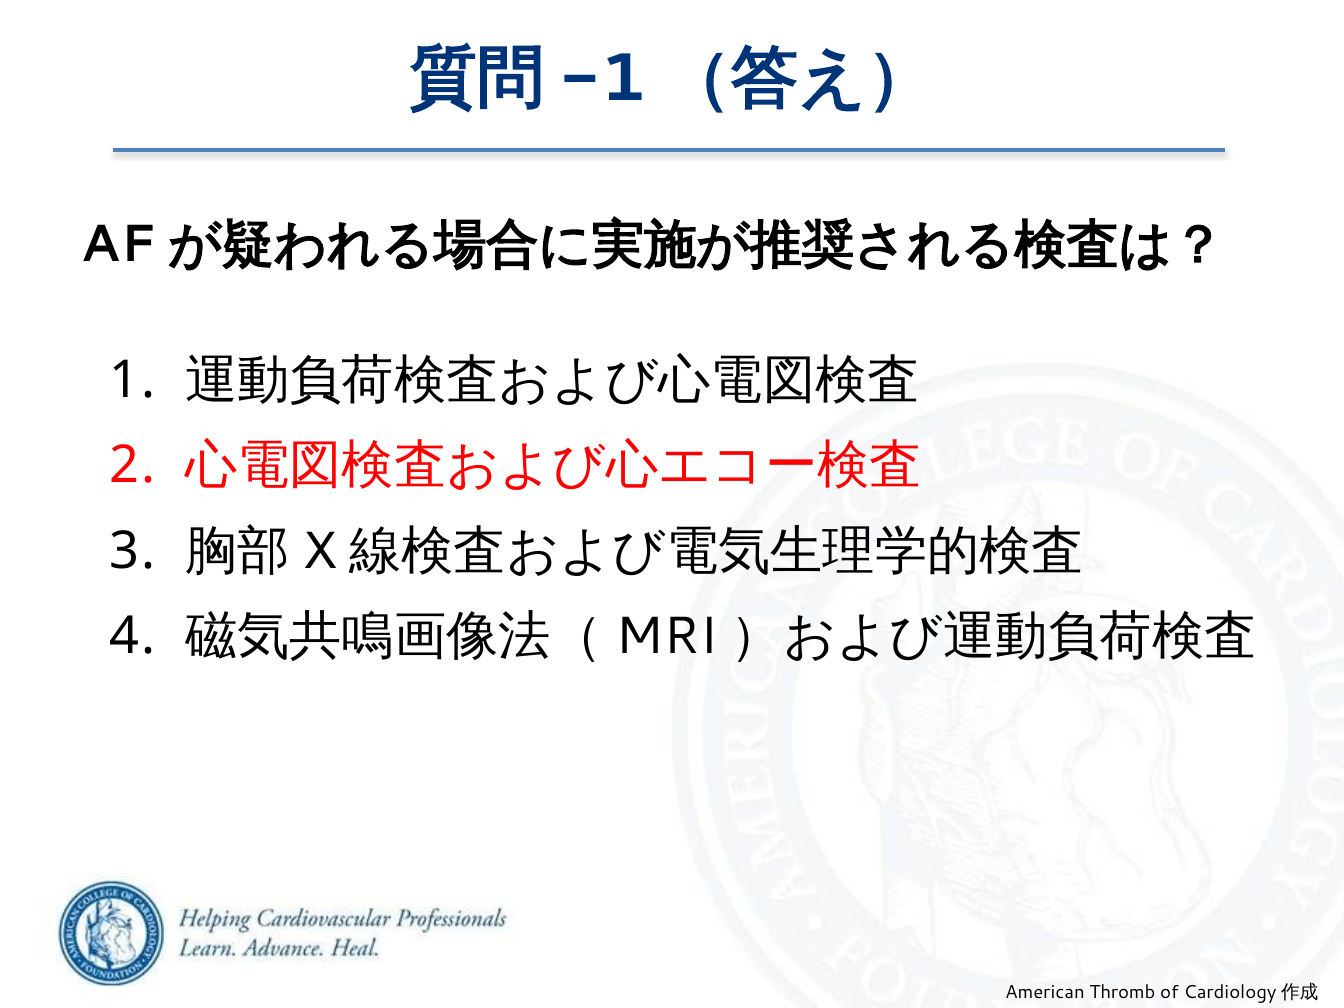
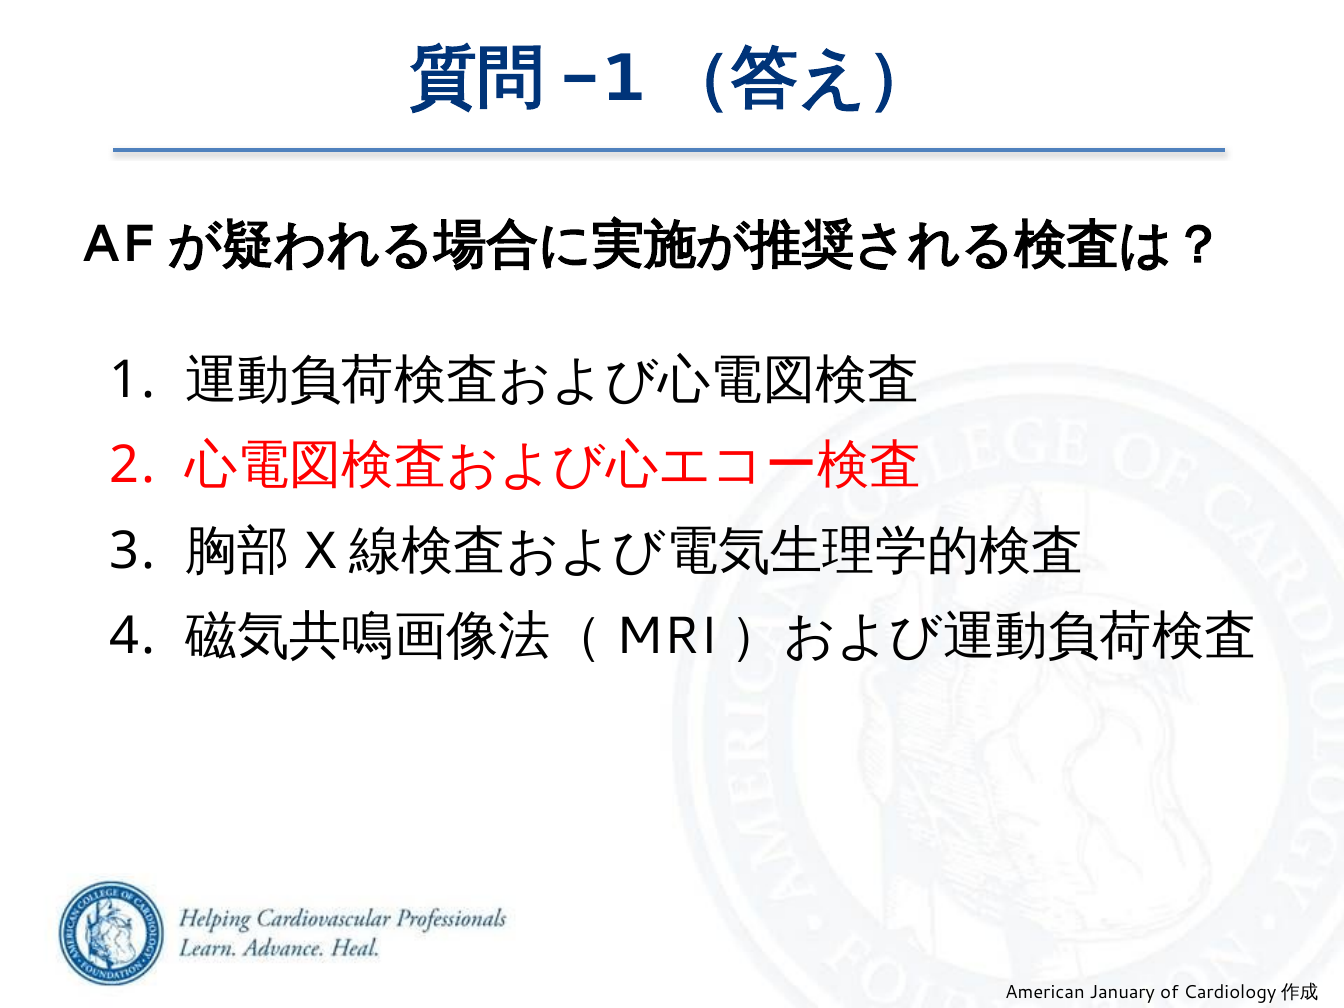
Thromb: Thromb -> January (1122, 992)
